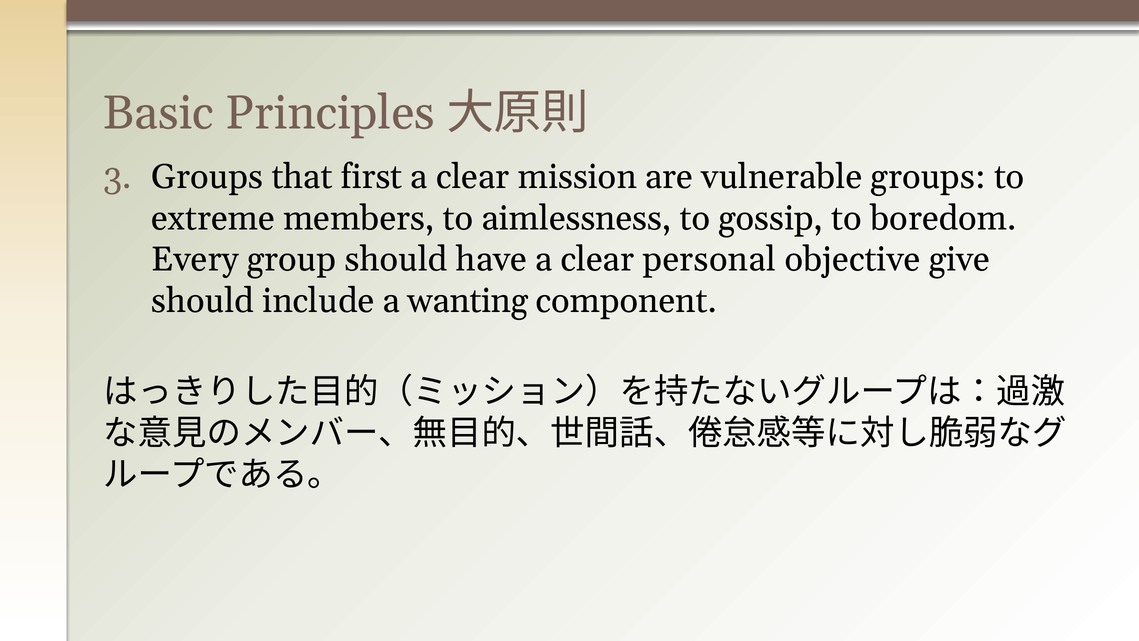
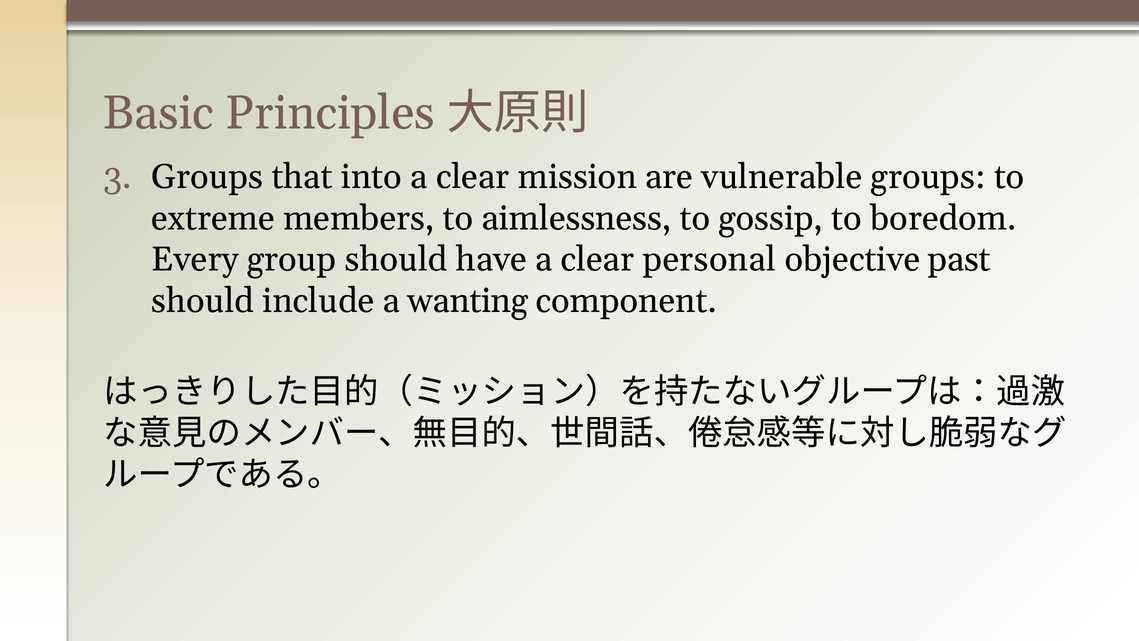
first: first -> into (371, 177)
give: give -> past (959, 259)
